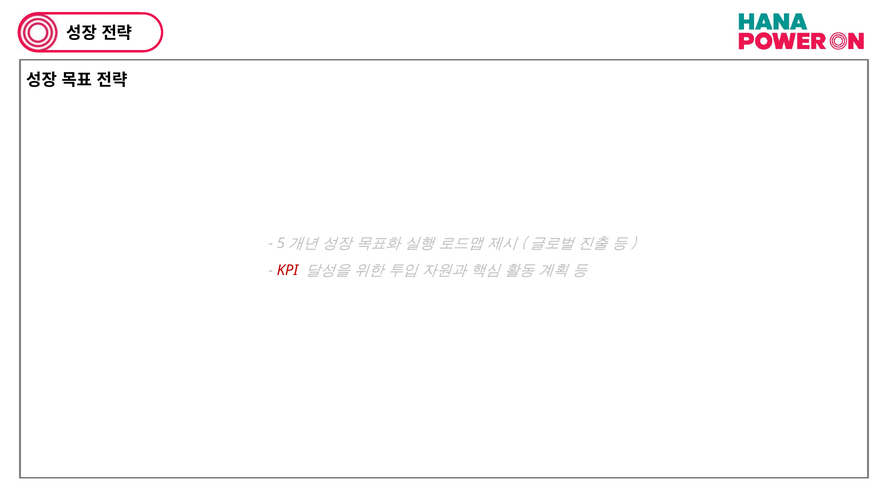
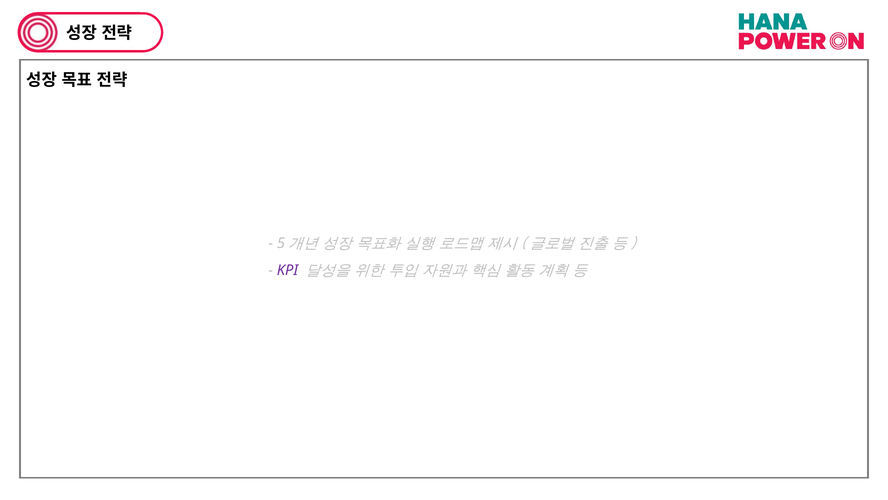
KPI colour: red -> purple (288, 270)
